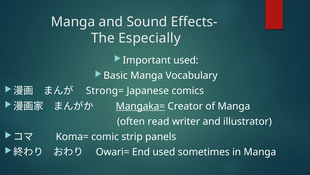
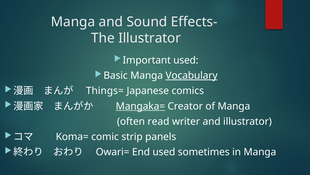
The Especially: Especially -> Illustrator (150, 38)
Vocabulary underline: none -> present (192, 75)
Strong=: Strong= -> Things= (105, 91)
